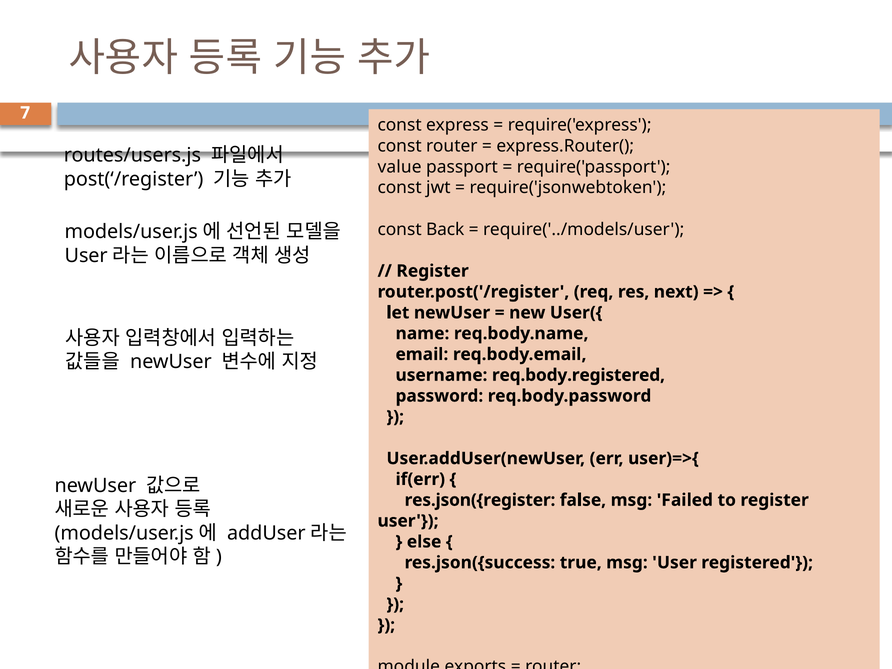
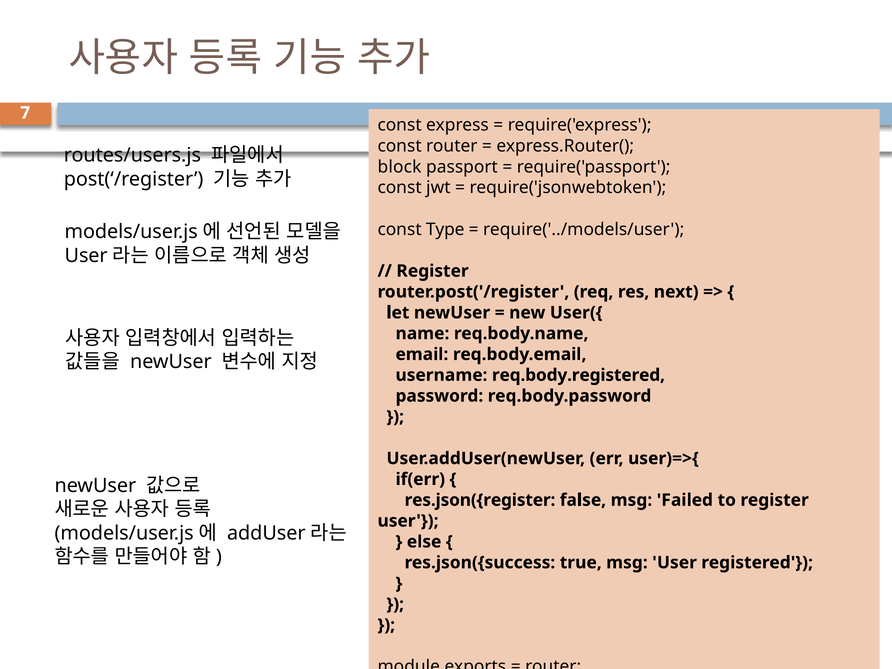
value: value -> block (400, 167)
Back: Back -> Type (445, 229)
